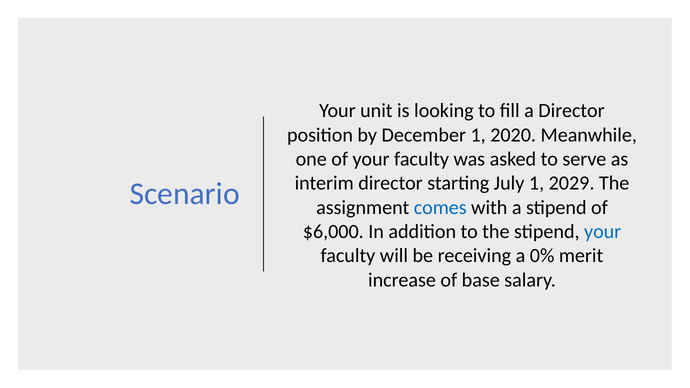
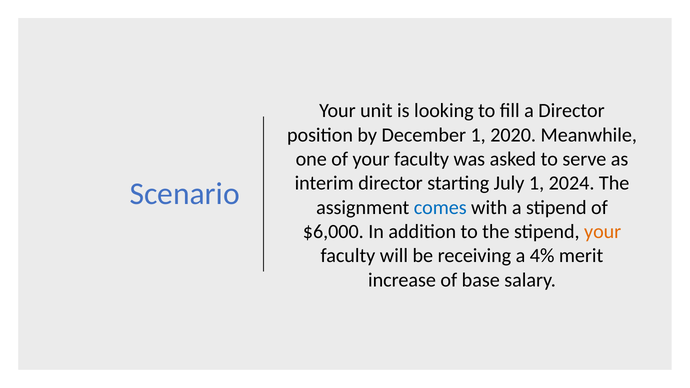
2029: 2029 -> 2024 (572, 183)
your colour: blue -> orange (603, 232)
0%: 0% -> 4% (542, 256)
